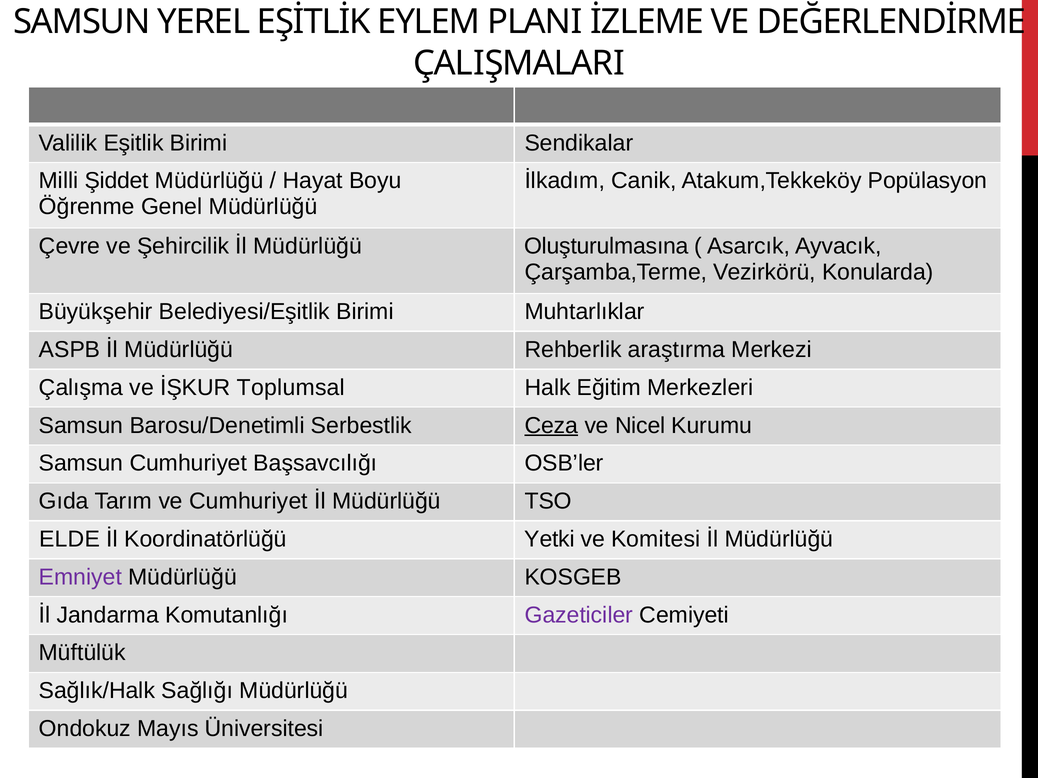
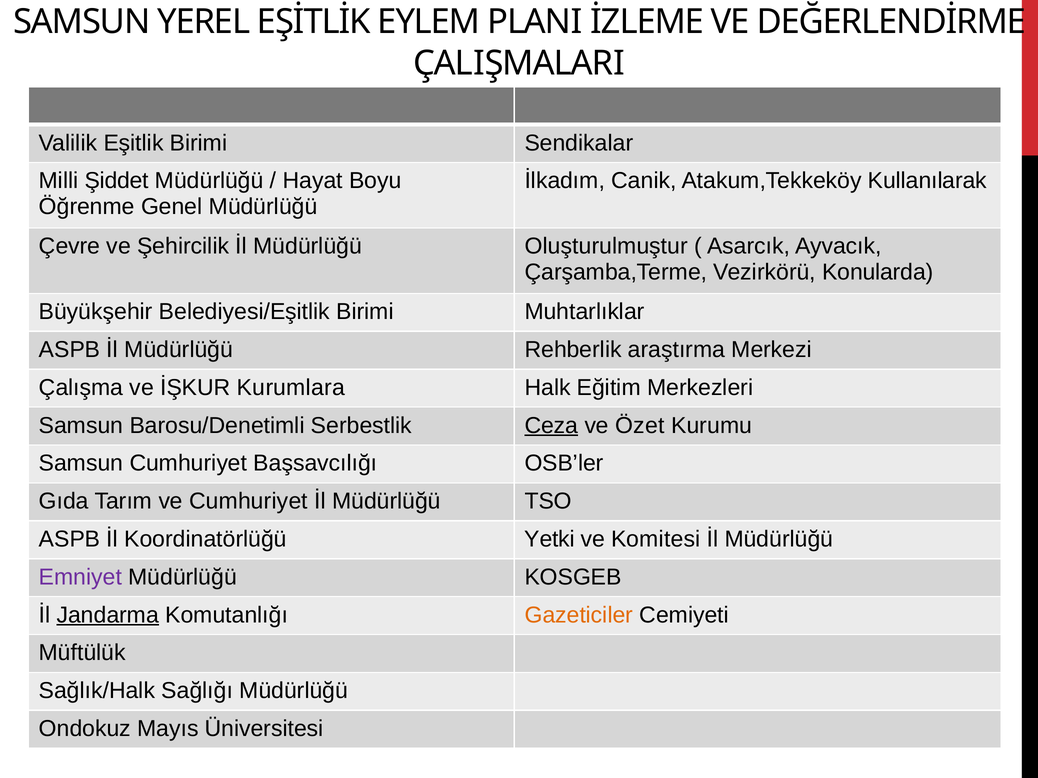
Popülasyon: Popülasyon -> Kullanılarak (927, 181)
Oluşturulmasına: Oluşturulmasına -> Oluşturulmuştur (606, 246)
Toplumsal: Toplumsal -> Kurumlara (291, 388)
Nicel: Nicel -> Özet (640, 426)
ELDE: ELDE -> ASPB (70, 539)
Jandarma underline: none -> present (108, 615)
Gazeticiler colour: purple -> orange (579, 615)
